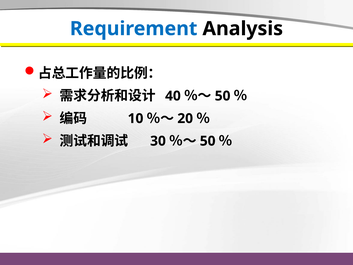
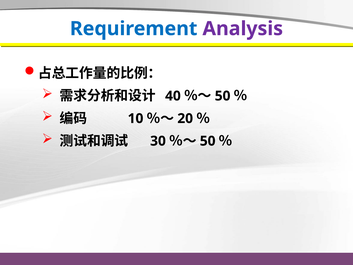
Analysis colour: black -> purple (243, 29)
